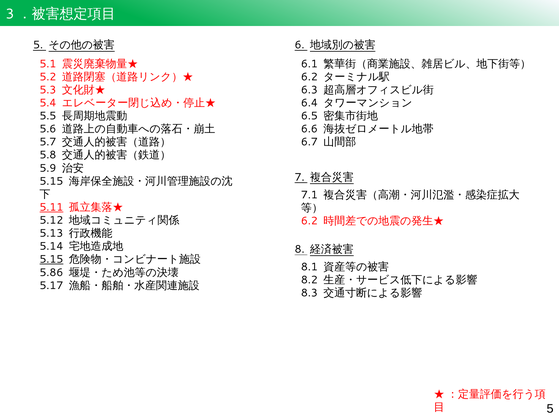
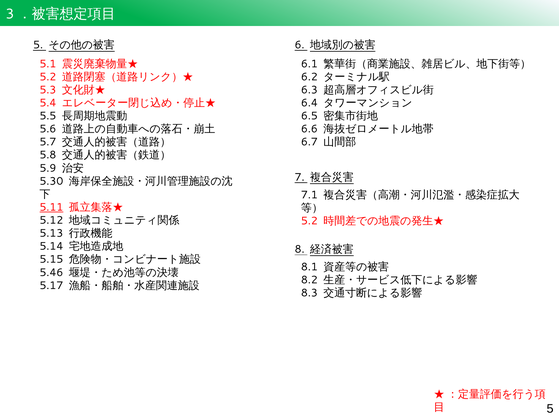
5.15: 5.15 -> 5.30 (51, 181)
6.2: 6.2 -> 5.2 (309, 221)
5.15 underline: present -> none (51, 260)
5.86: 5.86 -> 5.46 (51, 273)
